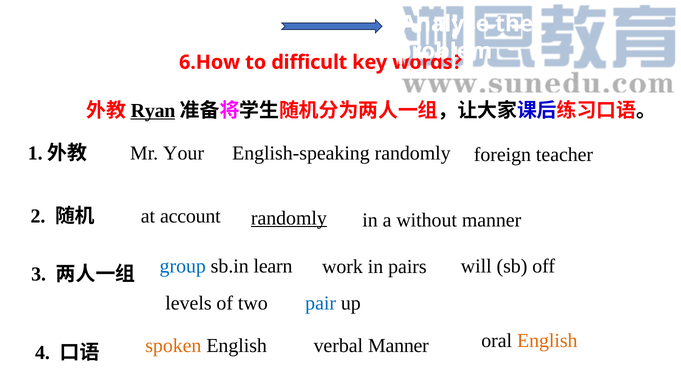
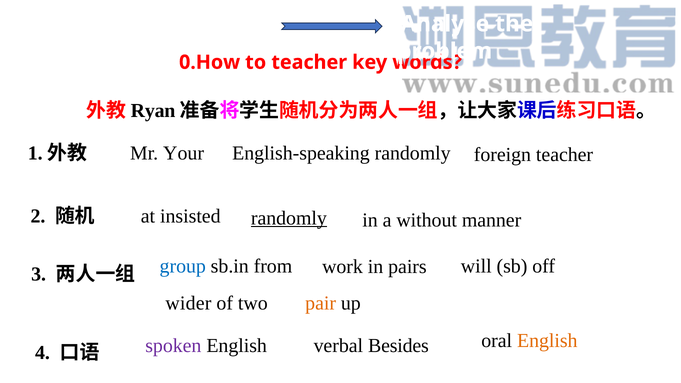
6.How: 6.How -> 0.How (210, 62)
to difficult: difficult -> teacher (309, 62)
Ryan underline: present -> none (153, 110)
account: account -> insisted (190, 216)
learn: learn -> from (273, 266)
levels: levels -> wider (188, 303)
pair colour: blue -> orange (321, 303)
spoken colour: orange -> purple (173, 346)
verbal Manner: Manner -> Besides (398, 346)
